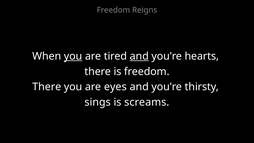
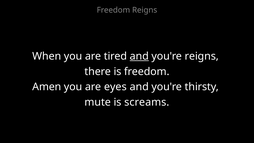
you underline: present -> none (73, 56)
you're hearts: hearts -> reigns (202, 56)
There: There -> Amen (47, 87)
sings: sings -> mute (98, 102)
